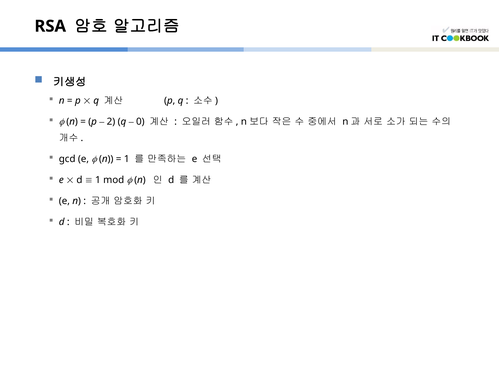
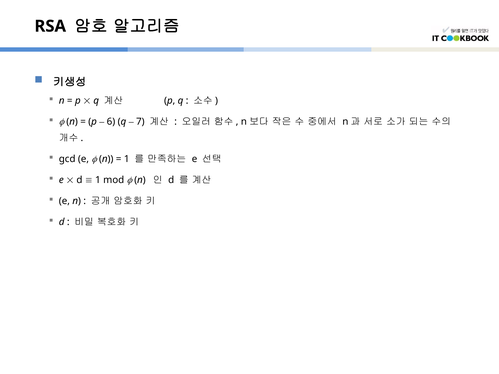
2: 2 -> 6 (111, 122)
0: 0 -> 7 (140, 122)
